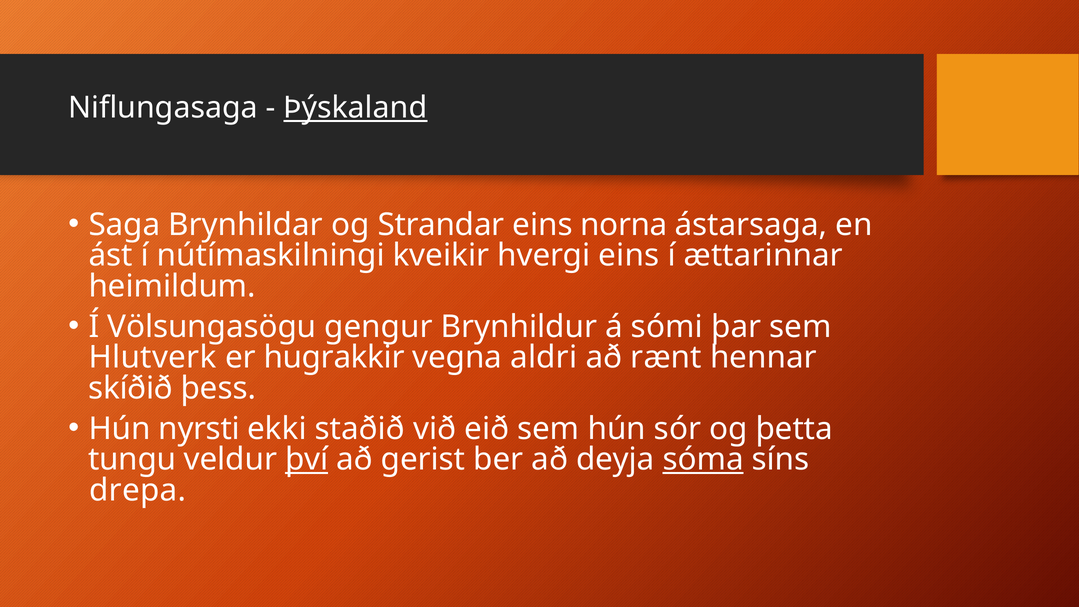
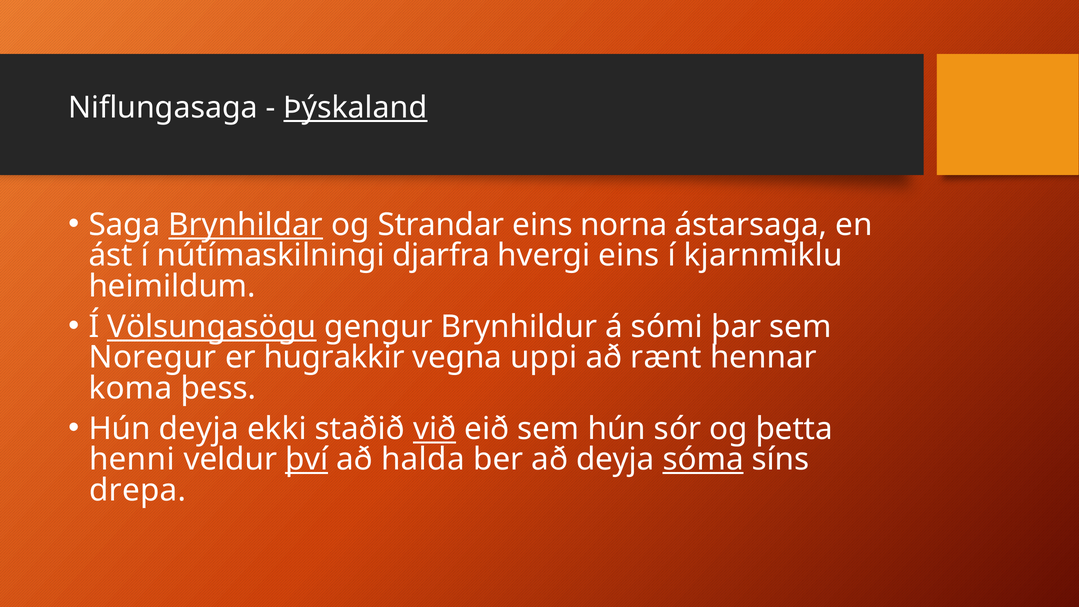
Brynhildar underline: none -> present (246, 225)
kveikir: kveikir -> djarfra (441, 256)
ættarinnar: ættarinnar -> kjarnmiklu (763, 256)
Völsungasögu underline: none -> present (212, 327)
Hlutverk: Hlutverk -> Noregur (153, 358)
aldri: aldri -> uppi (544, 358)
skíðið: skíðið -> koma (130, 388)
Hún nyrsti: nyrsti -> deyja (199, 429)
við underline: none -> present (435, 429)
tungu: tungu -> henni (132, 459)
gerist: gerist -> halda (423, 459)
